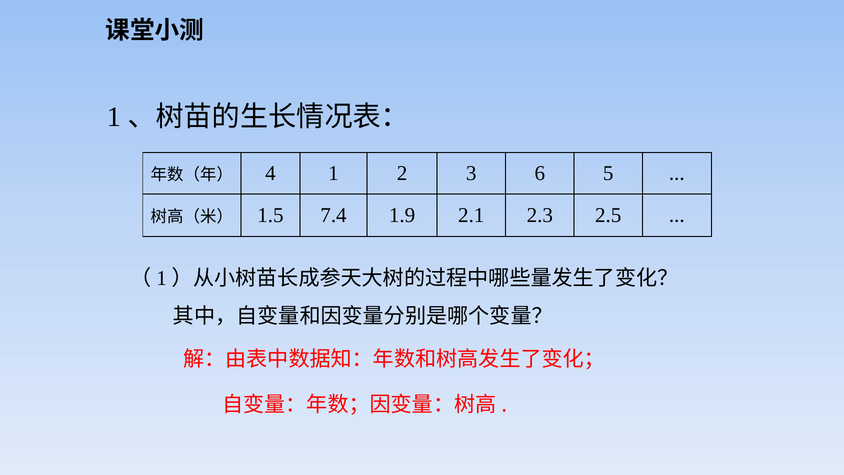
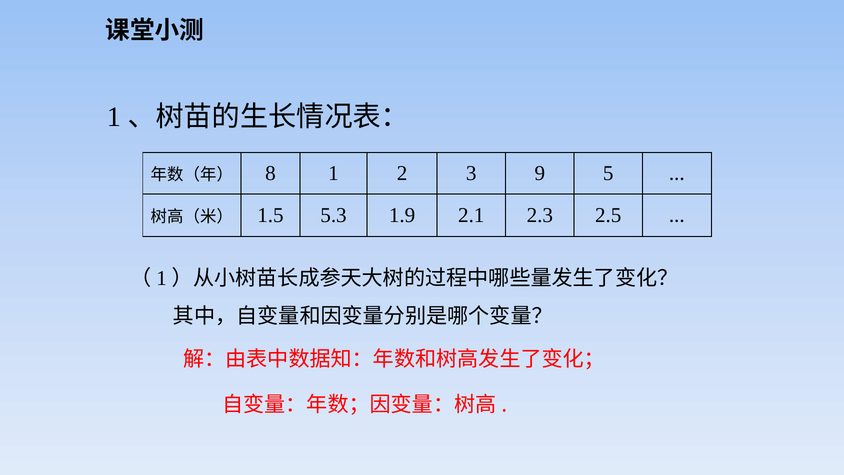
4: 4 -> 8 (270, 173)
6: 6 -> 9 (540, 173)
7.4: 7.4 -> 5.3 (334, 215)
